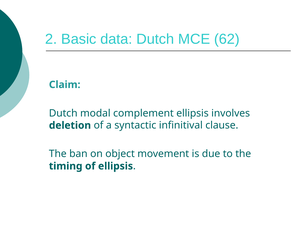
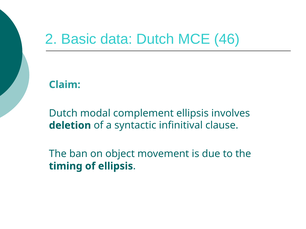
62: 62 -> 46 (227, 39)
